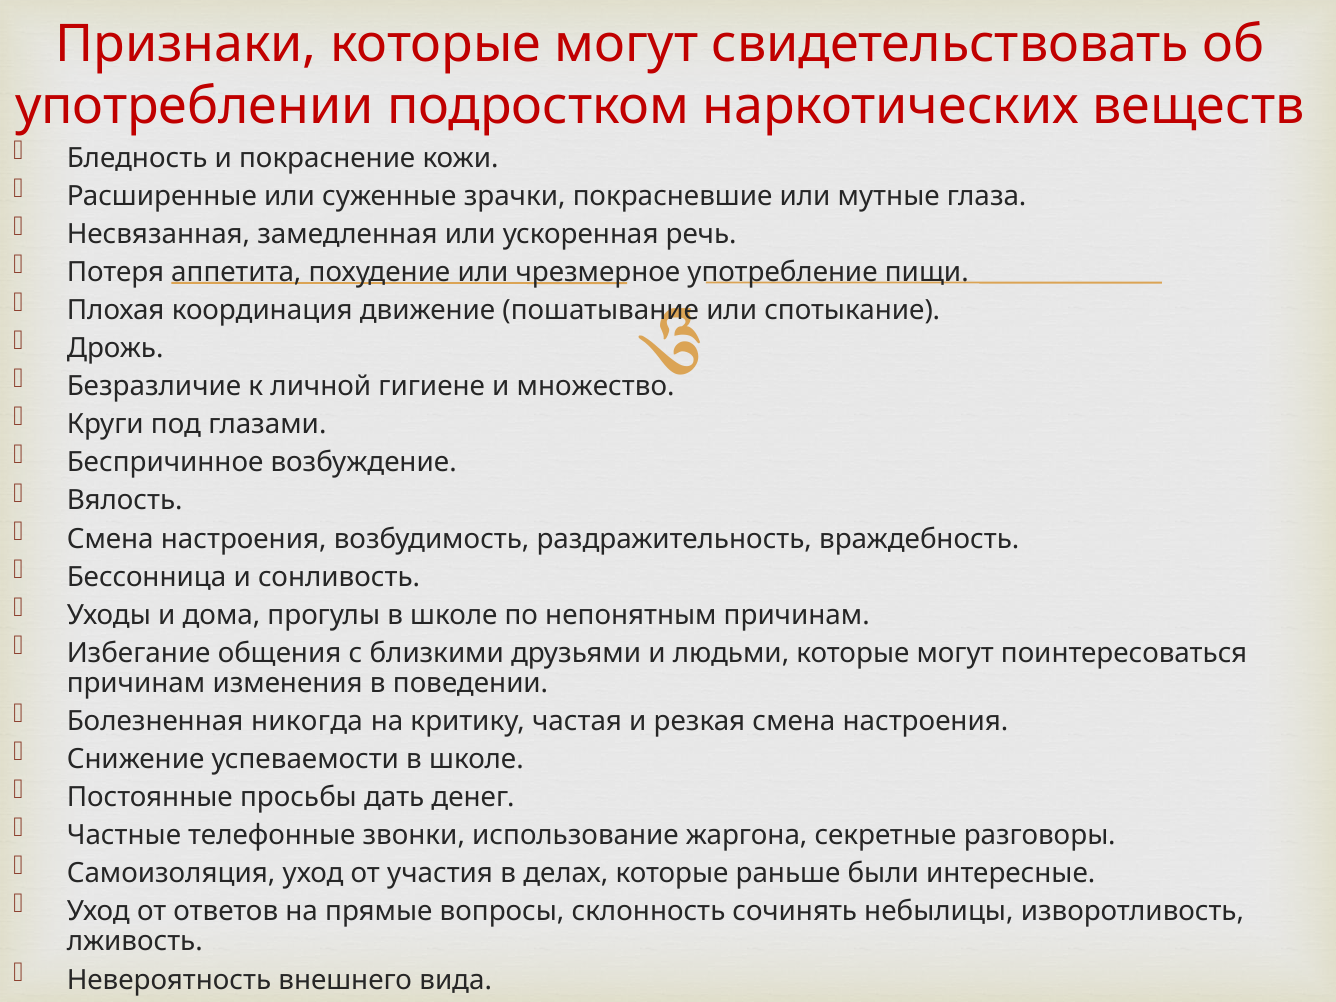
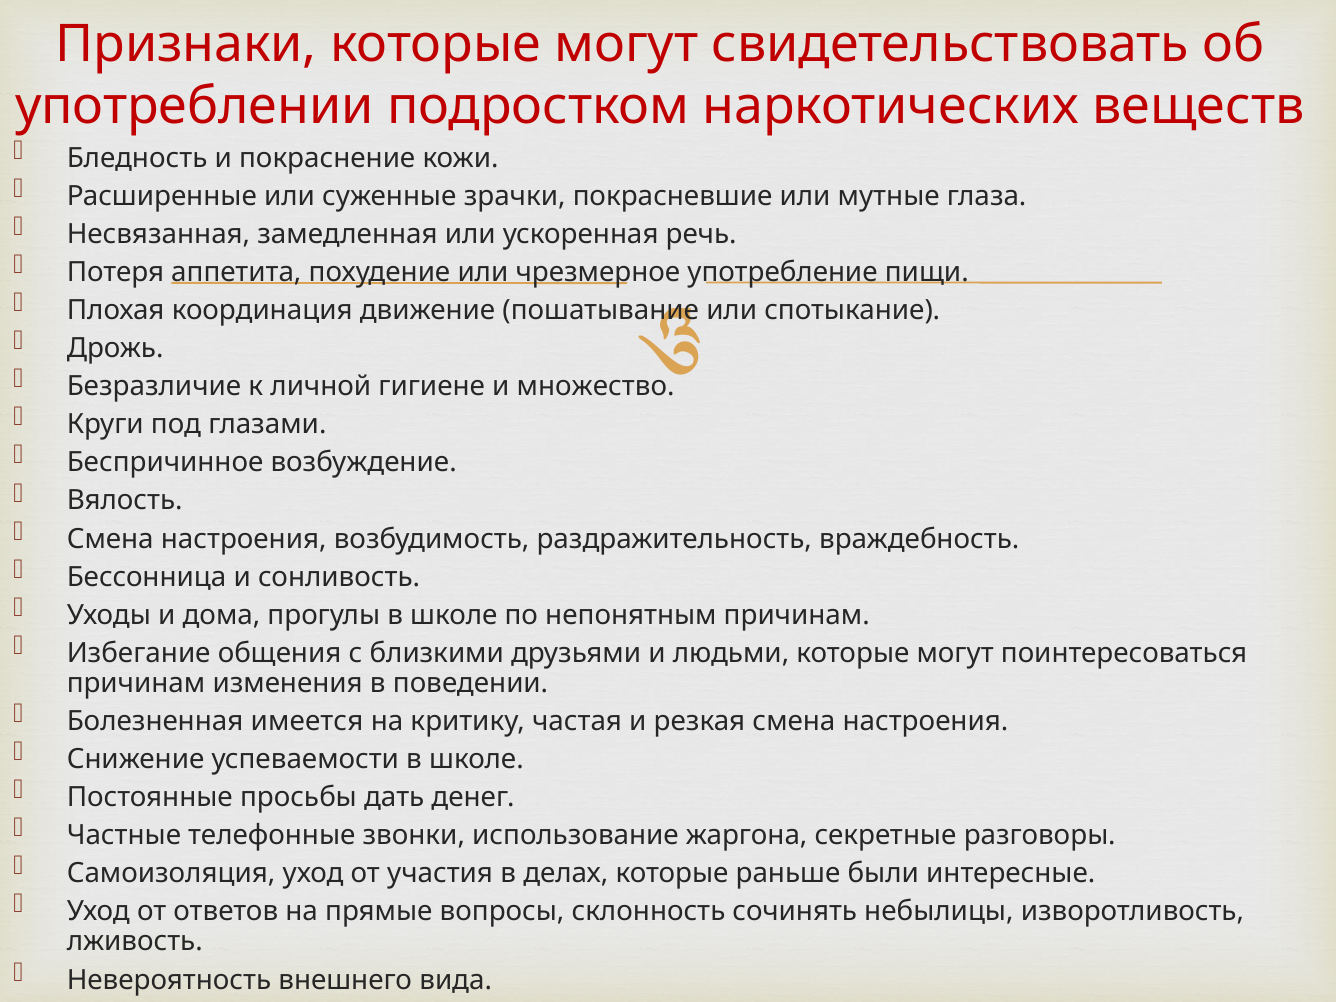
никогда: никогда -> имеется (307, 721)
